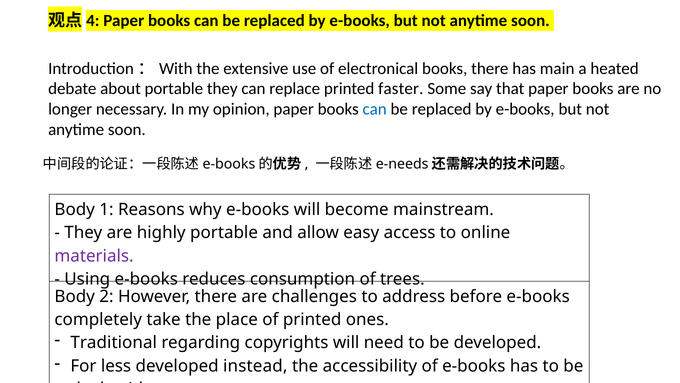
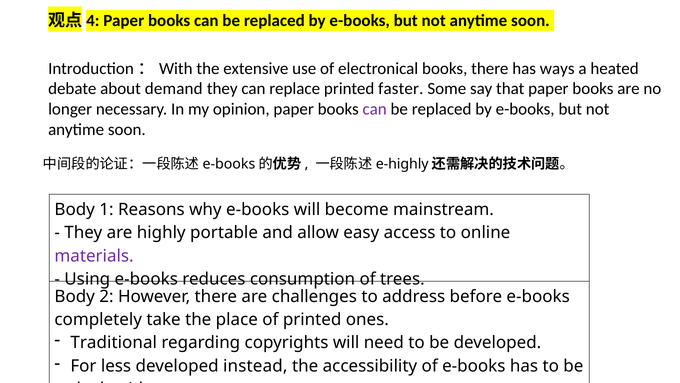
main: main -> ways (557, 68)
about portable: portable -> demand (174, 89)
can colour: blue -> purple (375, 109)
e-needs: e-needs -> e-highly (402, 164)
